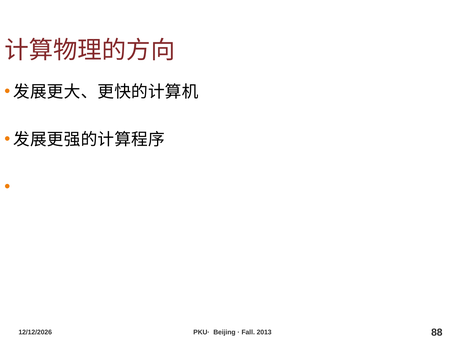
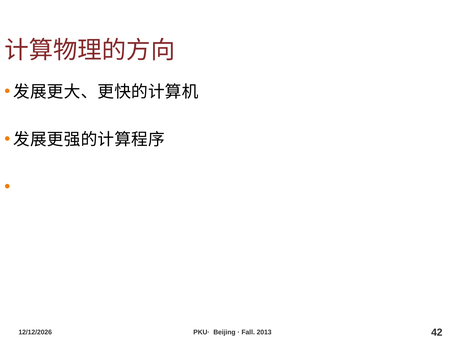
88: 88 -> 42 (437, 332)
